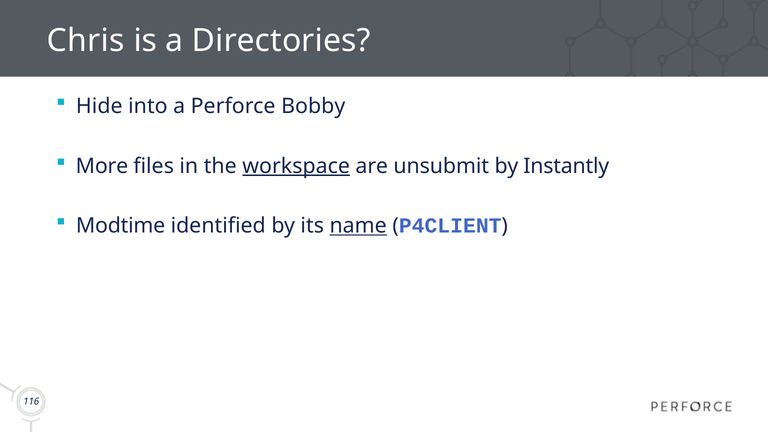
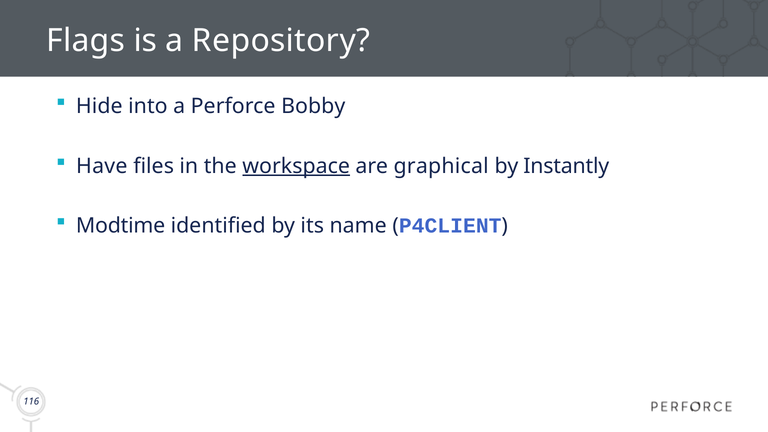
Chris: Chris -> Flags (86, 41)
Directories: Directories -> Repository (281, 41)
More: More -> Have (102, 166)
unsubmit: unsubmit -> graphical (441, 166)
name underline: present -> none (358, 226)
